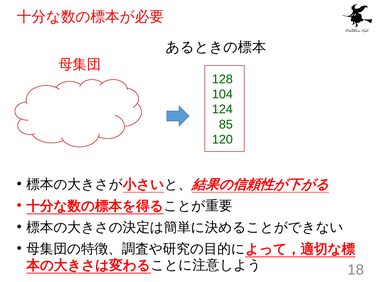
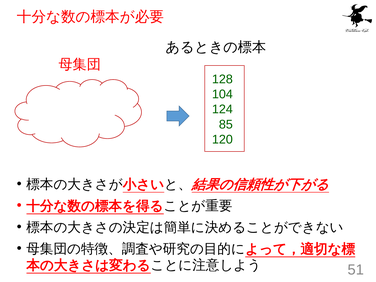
18: 18 -> 51 (356, 270)
